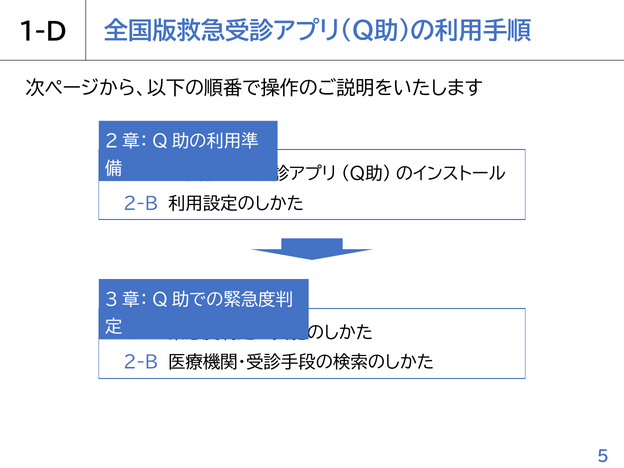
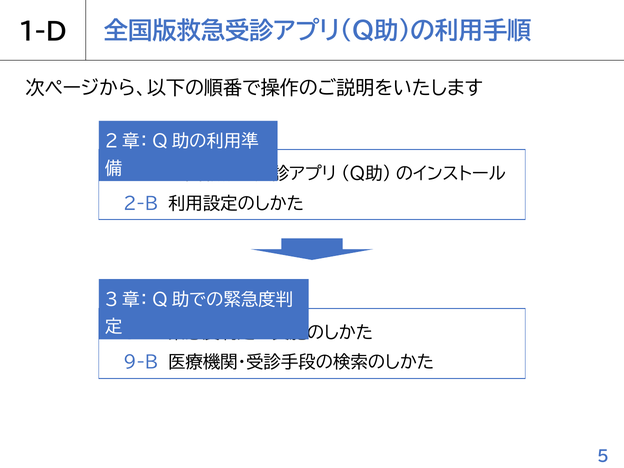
2-B: 2-B -> 9-B (141, 363)
